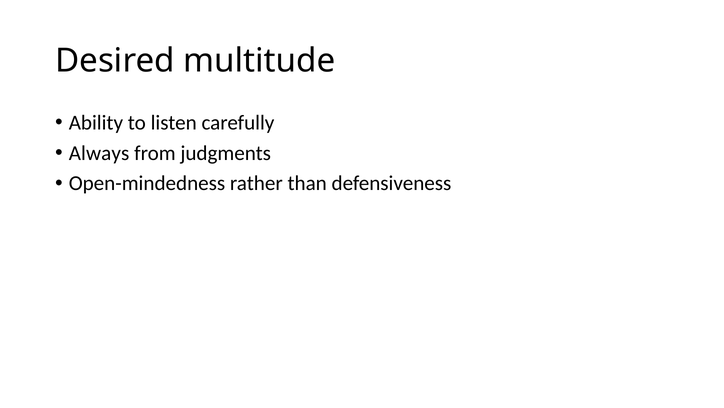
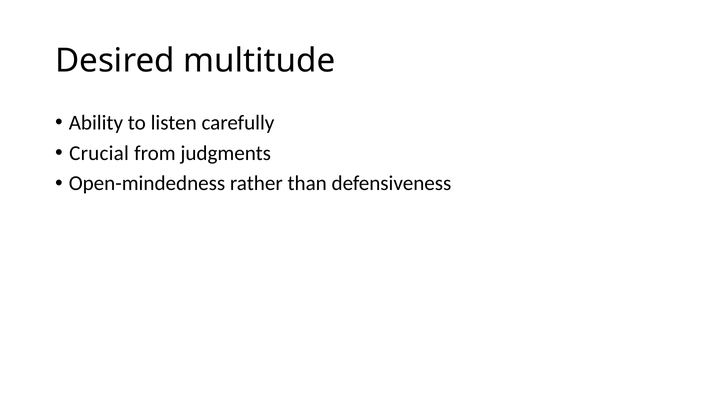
Always: Always -> Crucial (99, 153)
